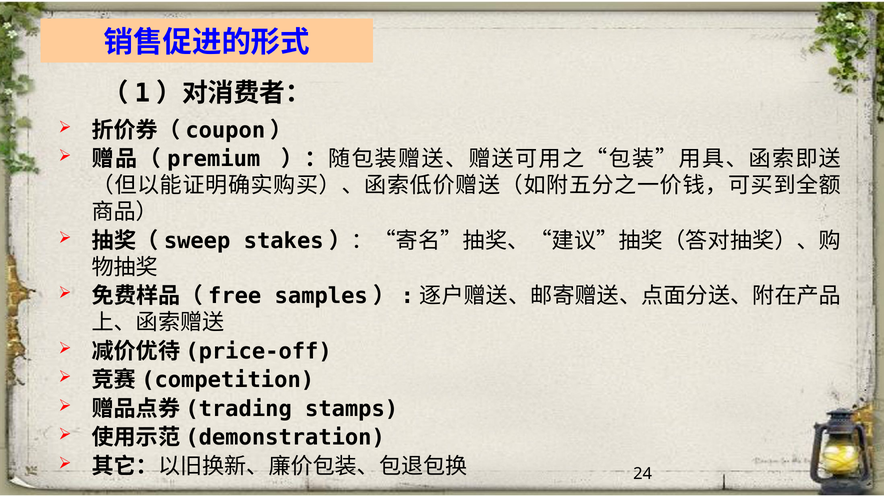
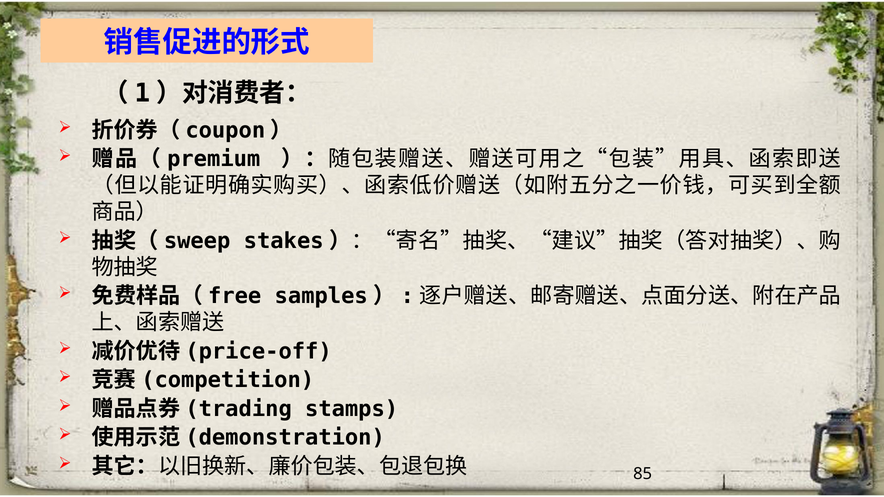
24: 24 -> 85 (643, 474)
